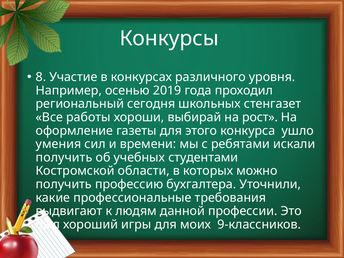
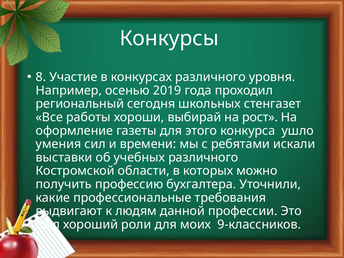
получить: получить -> выставки (64, 157)
учебных студентами: студентами -> различного (203, 157)
игры: игры -> роли (136, 225)
